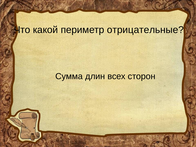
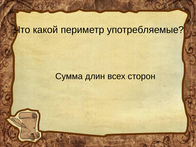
отрицательные: отрицательные -> употребляемые (145, 30)
